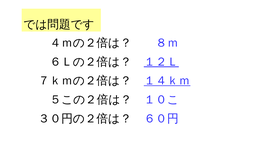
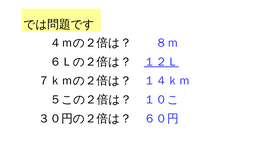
１４ｋｍ underline: present -> none (167, 81)
